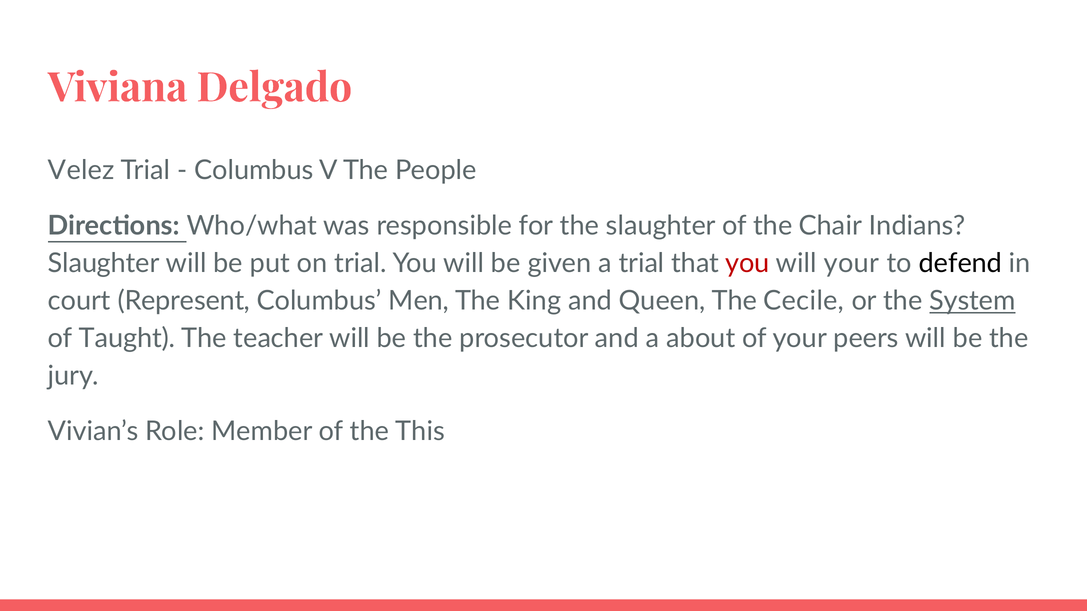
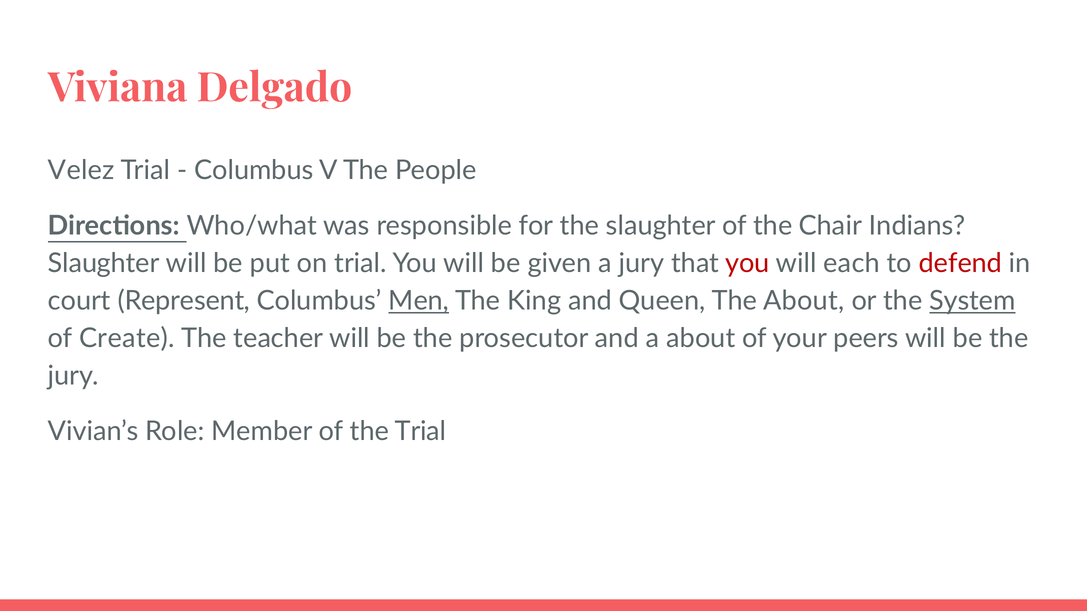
a trial: trial -> jury (641, 264)
will your: your -> each (852, 264)
defend colour: black -> red (960, 264)
Men underline: none -> present (419, 301)
The Cecile: Cecile -> About (804, 301)
Taught: Taught -> Create (127, 339)
the This: This -> Trial (420, 432)
